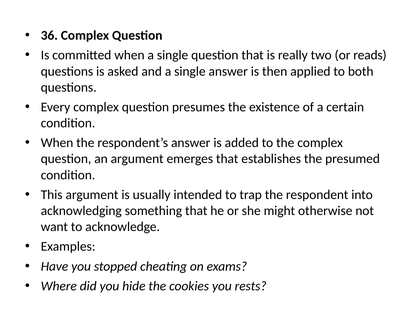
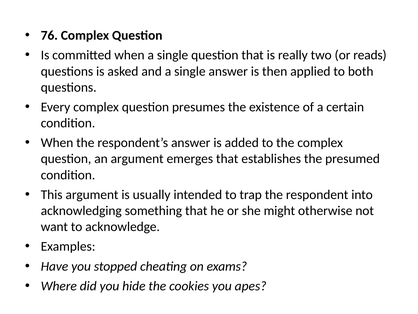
36: 36 -> 76 (49, 35)
rests: rests -> apes (251, 286)
